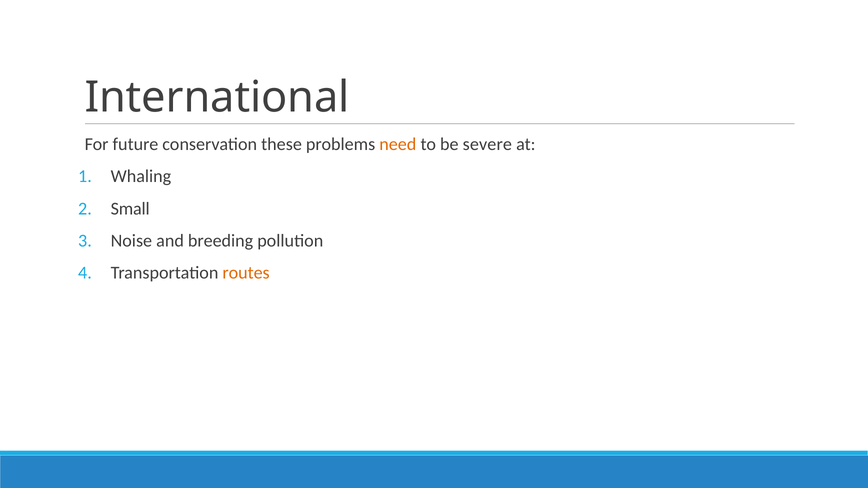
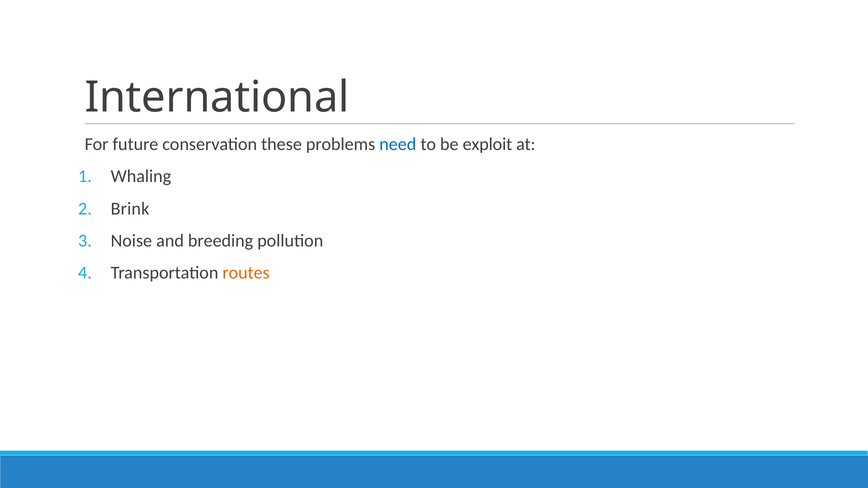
need colour: orange -> blue (398, 144)
severe: severe -> exploit (487, 144)
Small: Small -> Brink (130, 209)
